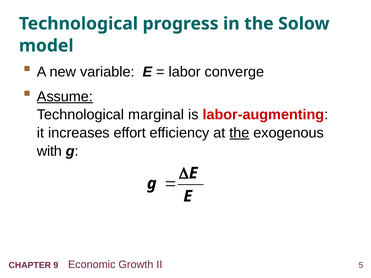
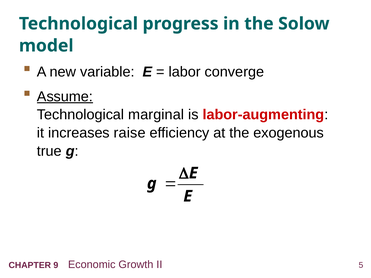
effort: effort -> raise (130, 133)
the underline: present -> none (239, 133)
with: with -> true (49, 151)
